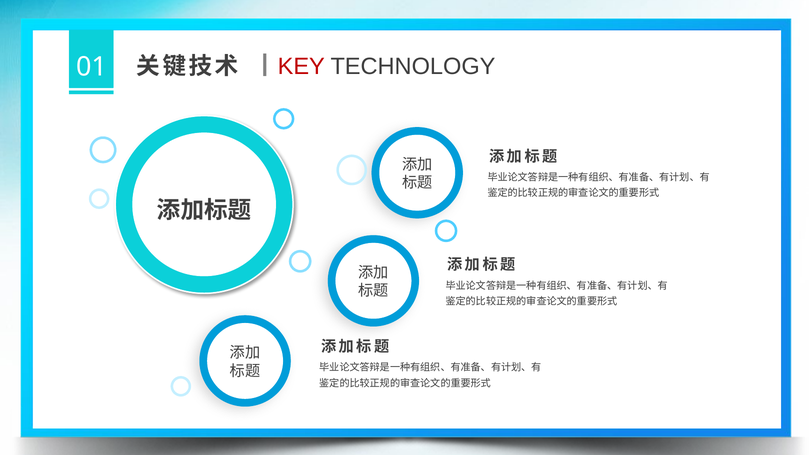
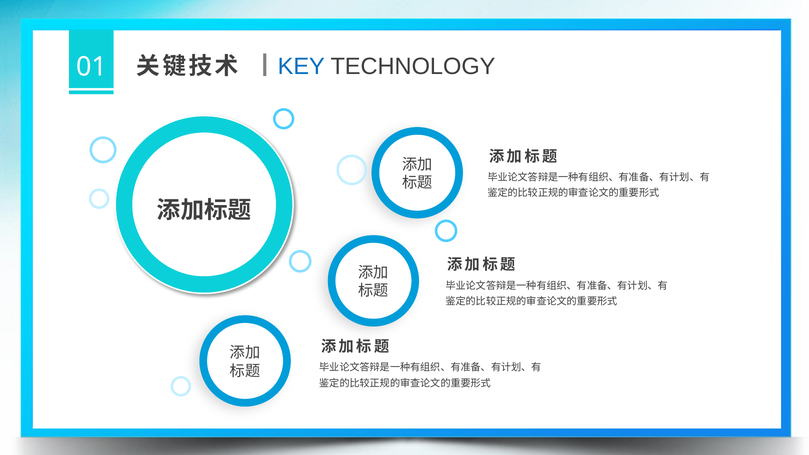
KEY colour: red -> blue (301, 66)
